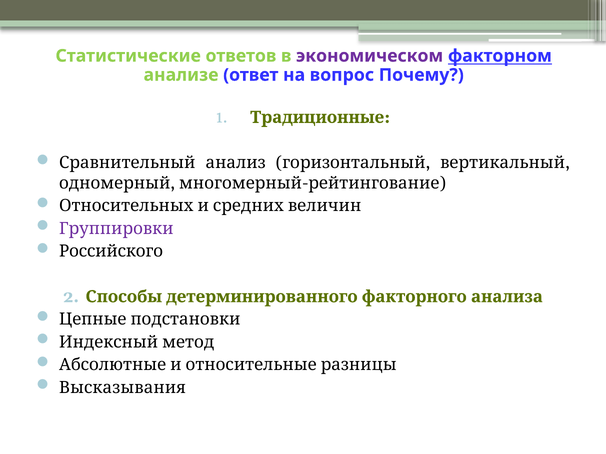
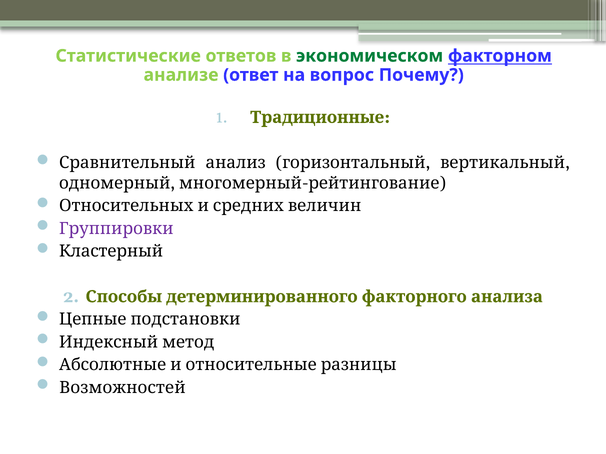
экономическом colour: purple -> green (370, 56)
Российского: Российского -> Кластерный (111, 251)
Высказывания: Высказывания -> Возможностей (122, 388)
